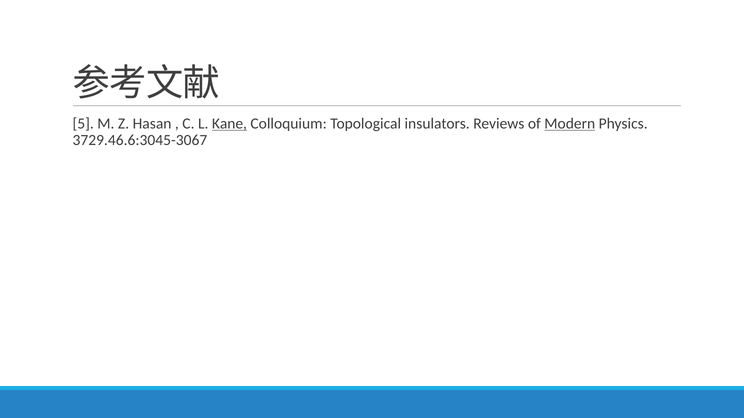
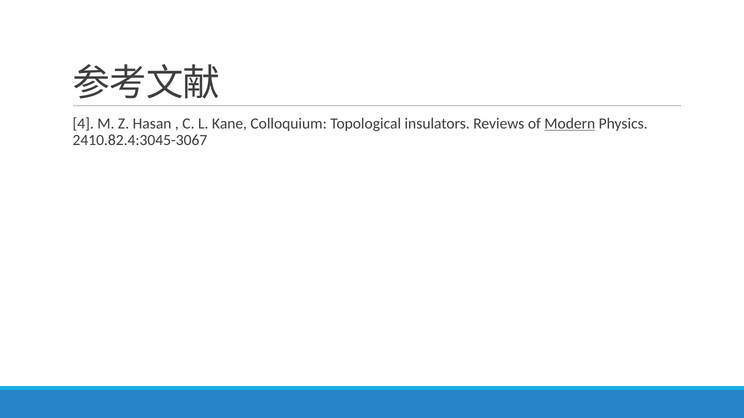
5: 5 -> 4 (83, 124)
Kane underline: present -> none (229, 124)
3729.46.6:3045-3067: 3729.46.6:3045-3067 -> 2410.82.4:3045-3067 (140, 140)
